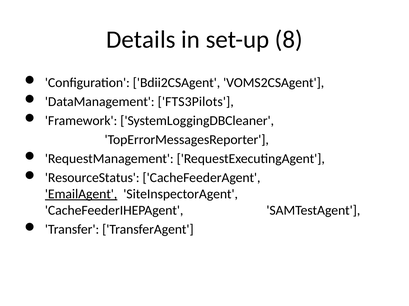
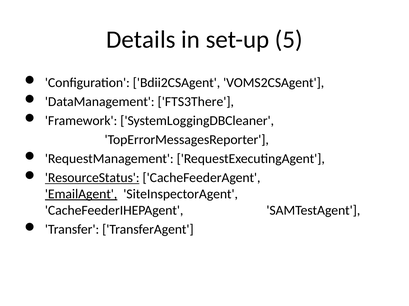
8: 8 -> 5 (289, 40)
FTS3Pilots: FTS3Pilots -> FTS3There (196, 102)
ResourceStatus underline: none -> present (92, 178)
